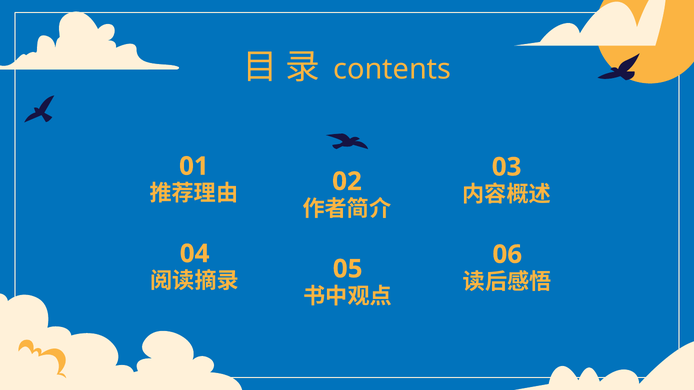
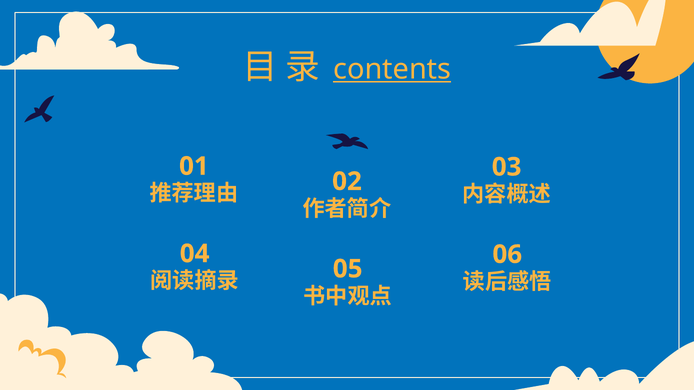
contents underline: none -> present (392, 69)
